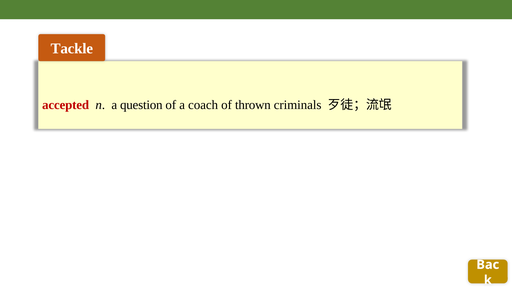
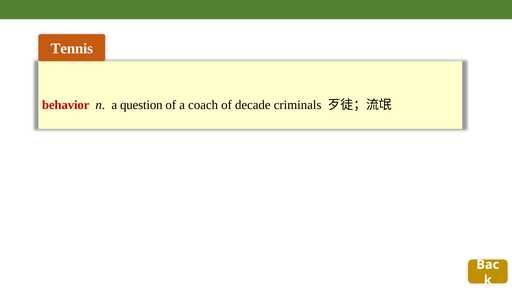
Tackle: Tackle -> Tennis (72, 49)
accepted: accepted -> behavior (66, 105)
thrown: thrown -> decade (253, 105)
